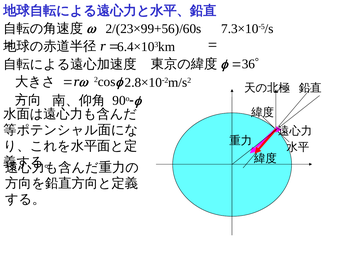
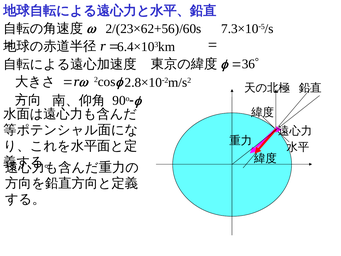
2/(23×99+56)/60s: 2/(23×99+56)/60s -> 2/(23×62+56)/60s (153, 29)
